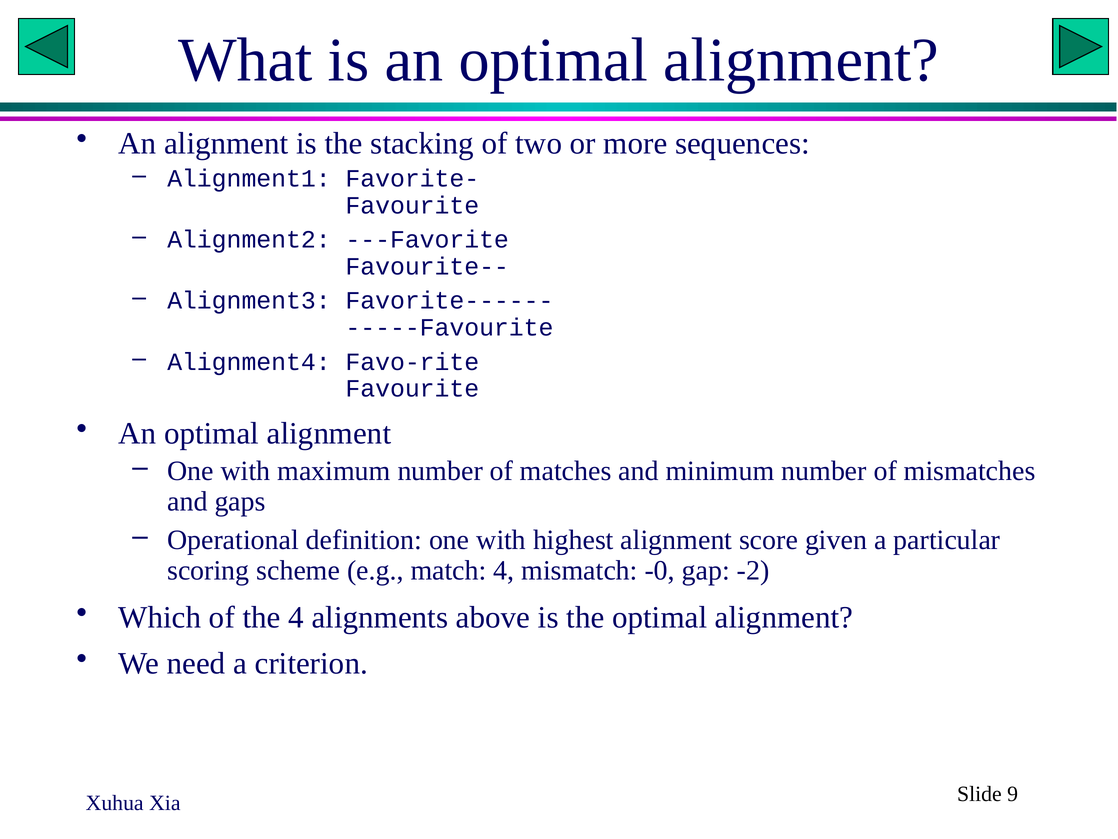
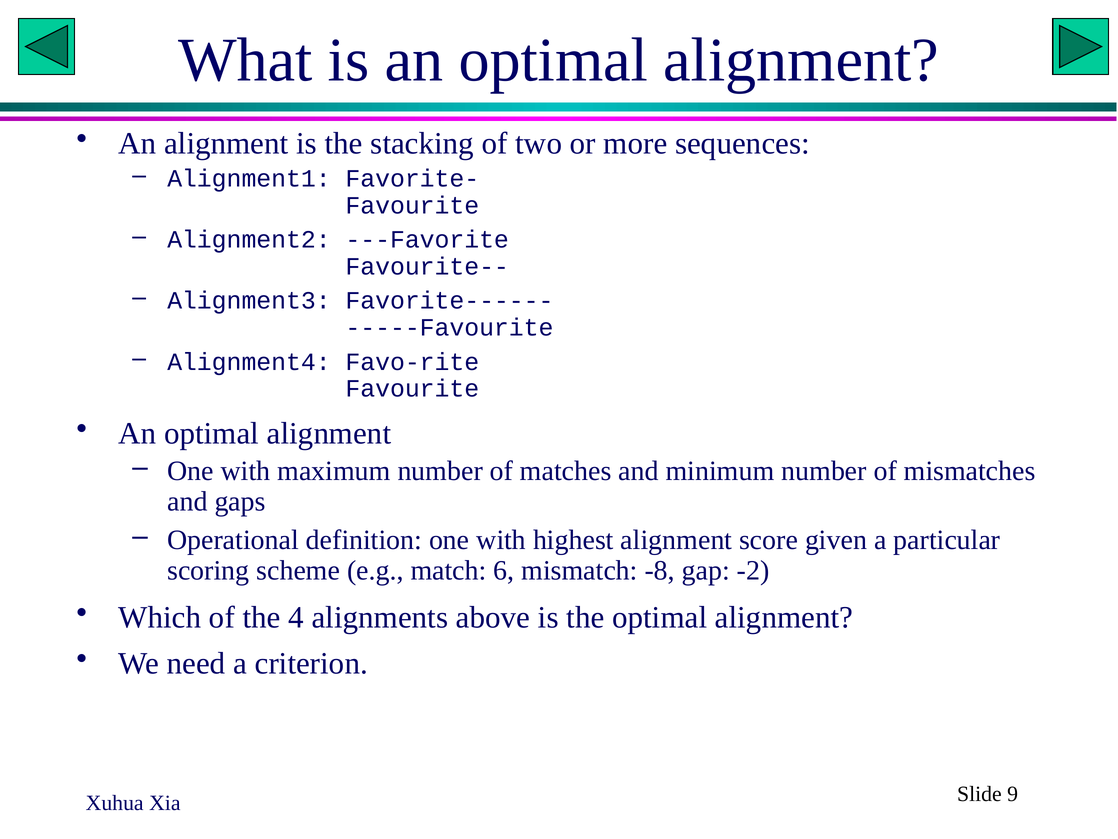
match 4: 4 -> 6 (504, 570)
-0: -0 -> -8 (660, 570)
